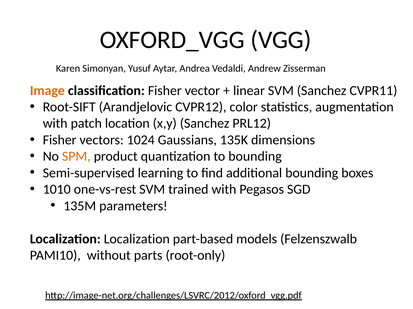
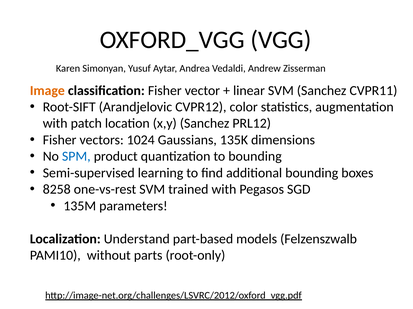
SPM colour: orange -> blue (76, 157)
1010: 1010 -> 8258 (57, 190)
Localization Localization: Localization -> Understand (137, 239)
